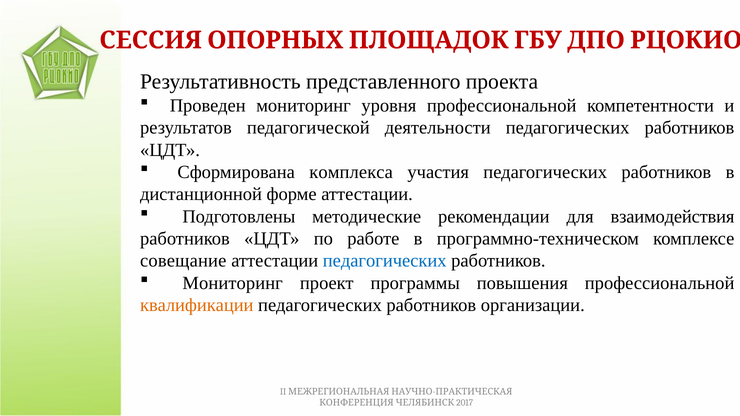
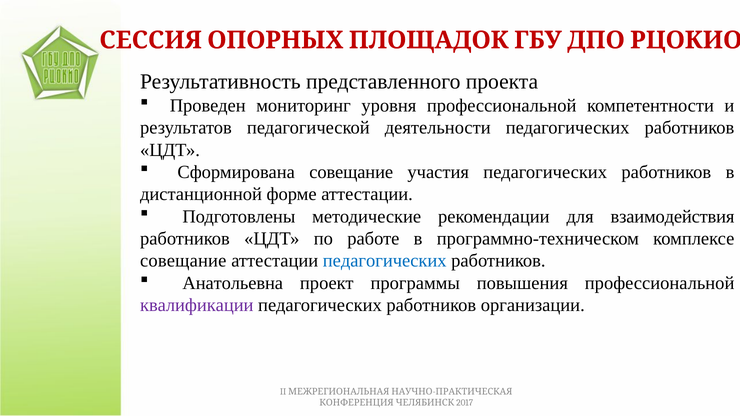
Сформирована комплекса: комплекса -> совещание (351, 172)
Мониторинг: Мониторинг -> Анатольевна (233, 283)
квалификации colour: orange -> purple (197, 305)
